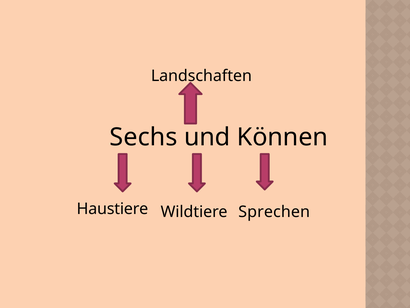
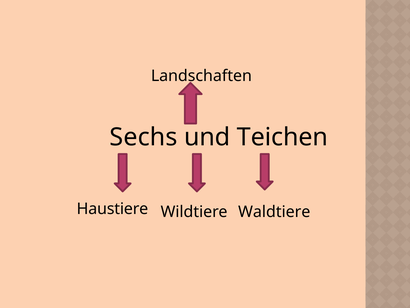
Können: Können -> Teichen (282, 137)
Sprechen: Sprechen -> Waldtiere (274, 212)
